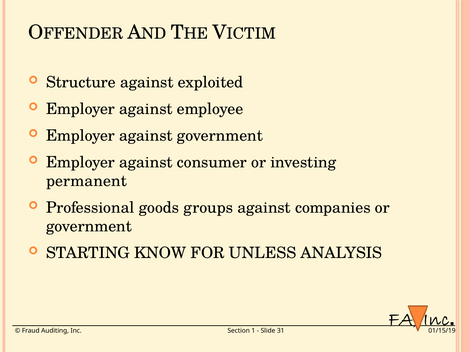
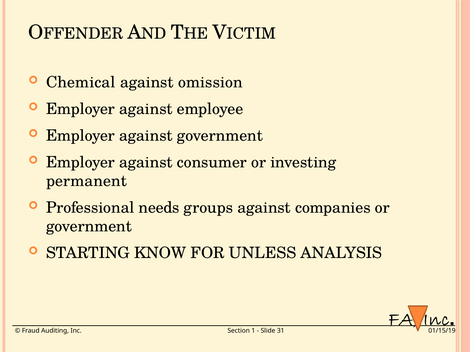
Structure: Structure -> Chemical (81, 83)
exploited: exploited -> omission (210, 83)
goods: goods -> needs (159, 208)
